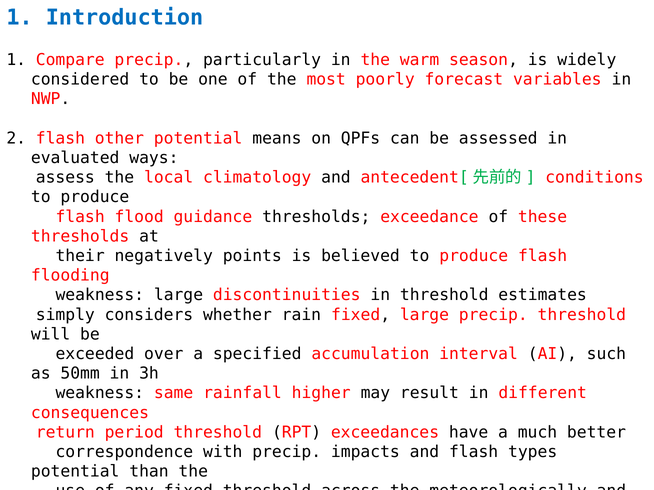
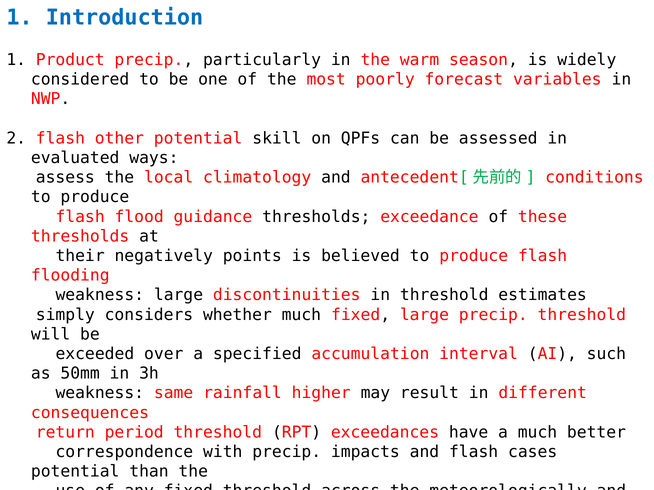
Compare: Compare -> Product (70, 60)
means: means -> skill (277, 138)
whether rain: rain -> much (301, 315)
types: types -> cases (533, 452)
